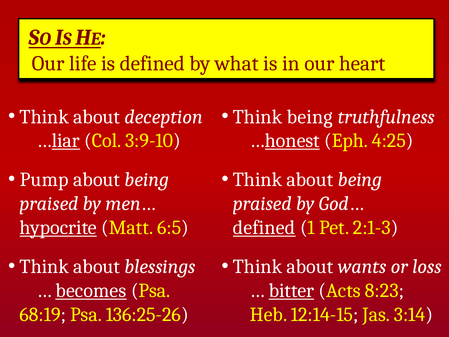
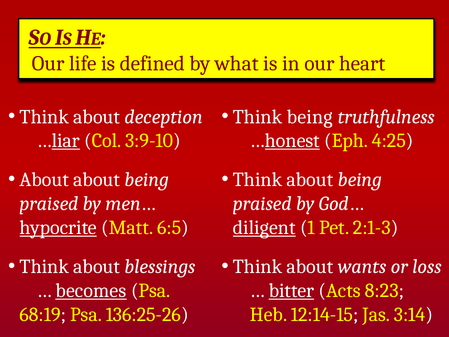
Pump: Pump -> About (44, 180)
defined: defined -> diligent (264, 228)
